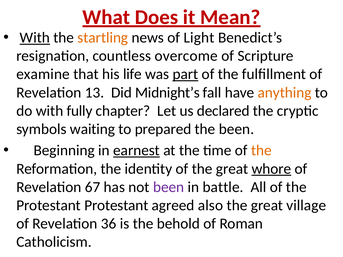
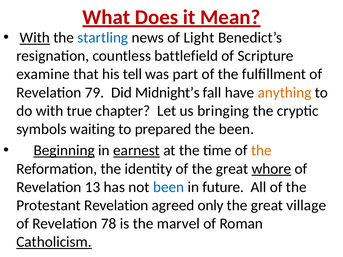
startling colour: orange -> blue (103, 38)
overcome: overcome -> battlefield (186, 56)
life: life -> tell (132, 74)
part underline: present -> none (185, 74)
13: 13 -> 79 (94, 93)
fully: fully -> true (80, 111)
declared: declared -> bringing (223, 111)
Beginning underline: none -> present (64, 151)
67: 67 -> 13 (93, 187)
been colour: purple -> blue (169, 187)
battle: battle -> future (223, 187)
Protestant Protestant: Protestant -> Revelation (116, 206)
also: also -> only (211, 206)
36: 36 -> 78 (109, 224)
behold: behold -> marvel (178, 224)
Catholicism underline: none -> present (54, 242)
